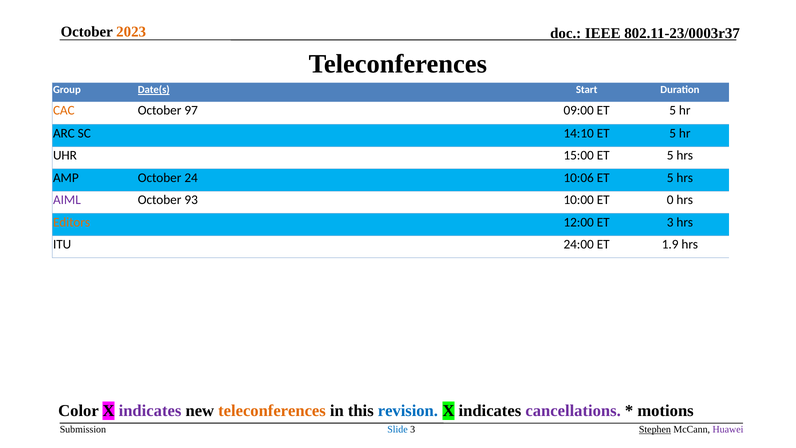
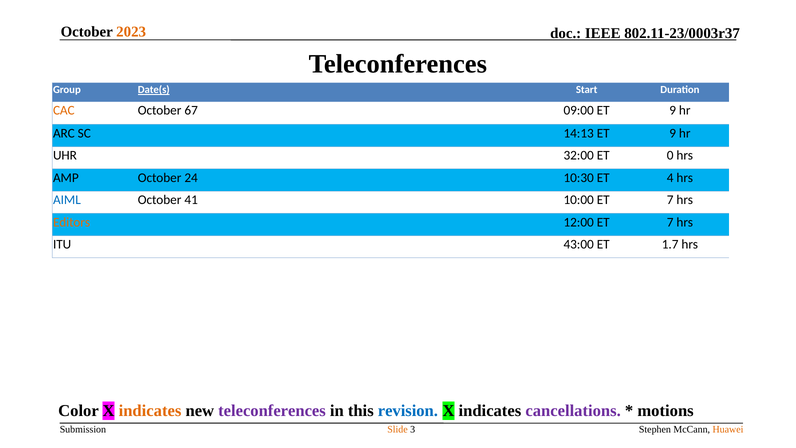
97: 97 -> 67 (191, 110)
09:00 ET 5: 5 -> 9 (673, 110)
14:10: 14:10 -> 14:13 (579, 133)
5: 5 -> 9 (673, 133)
15:00: 15:00 -> 32:00 (579, 155)
5: 5 -> 0 (670, 155)
10:06: 10:06 -> 10:30 (579, 178)
5: 5 -> 4 (670, 178)
AIML colour: purple -> blue (67, 200)
93: 93 -> 41 (191, 200)
10:00 ET 0: 0 -> 7 (670, 200)
12:00 ET 3: 3 -> 7 (670, 222)
24:00: 24:00 -> 43:00 (579, 244)
1.9: 1.9 -> 1.7 (670, 244)
indicates colour: purple -> orange (150, 411)
teleconferences colour: orange -> purple (272, 411)
Slide colour: blue -> orange (398, 429)
Stephen underline: present -> none (655, 429)
Huawei colour: purple -> orange (728, 429)
